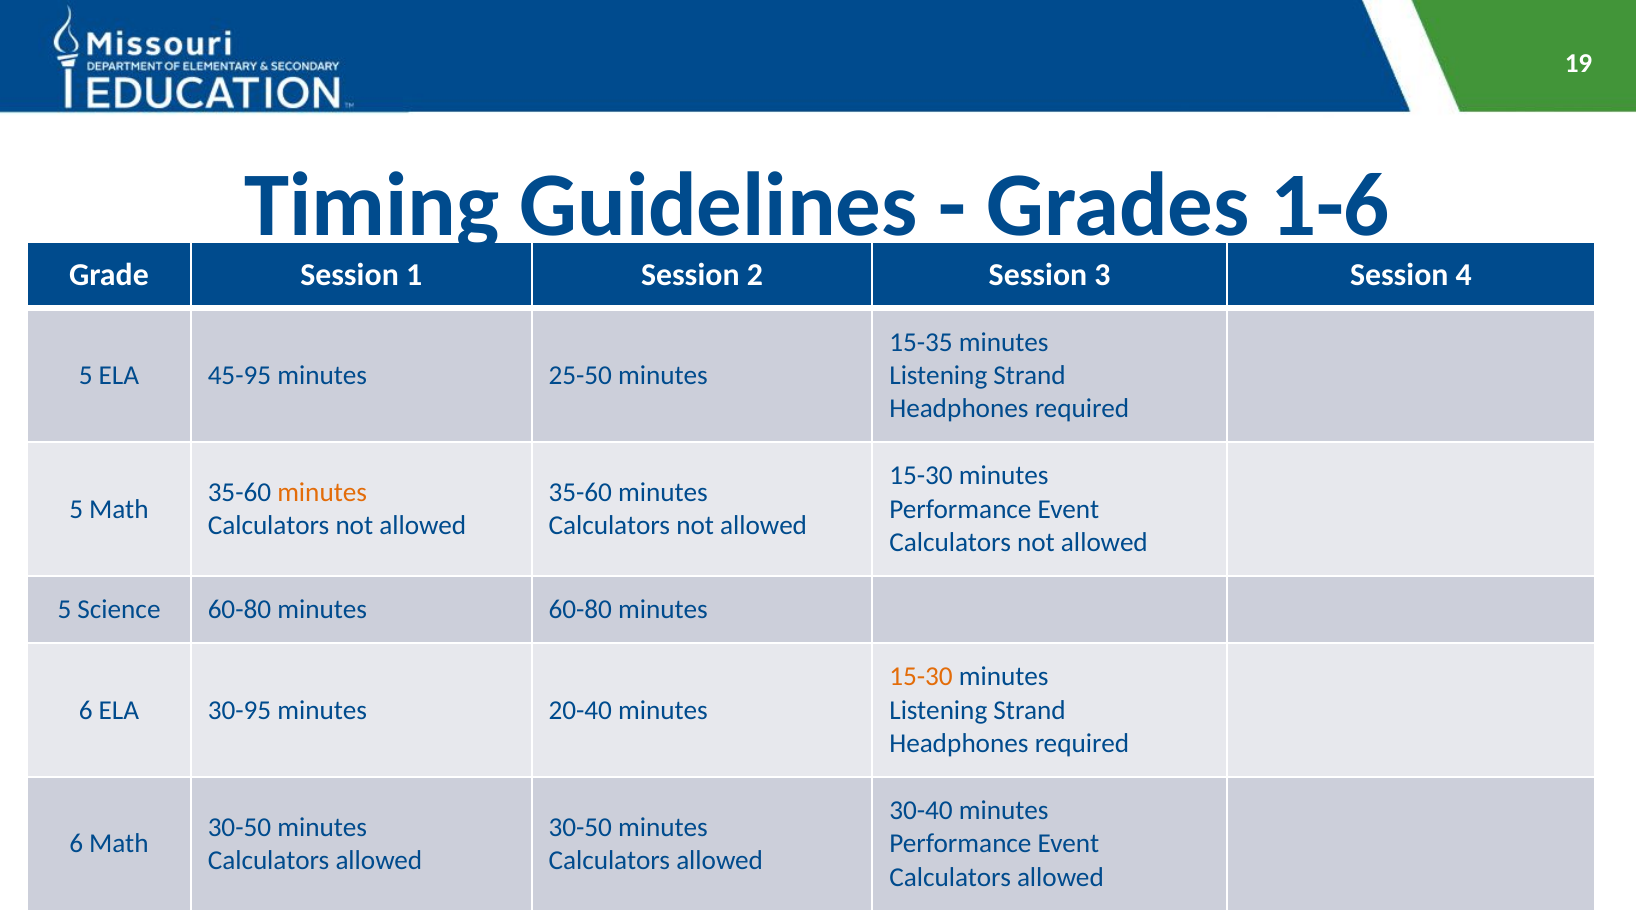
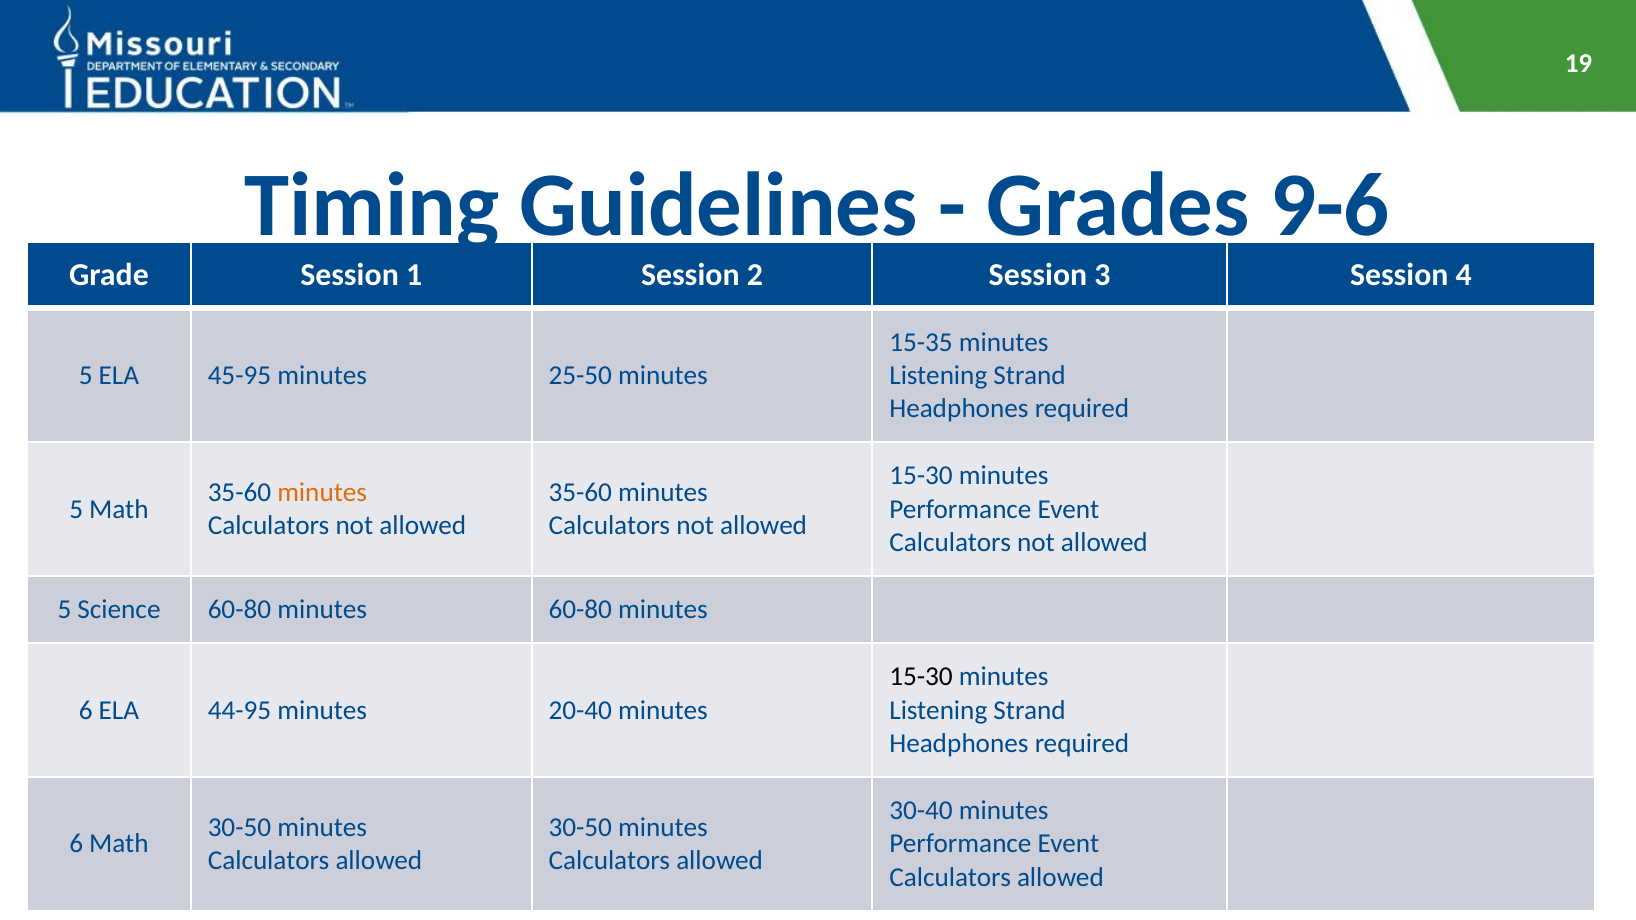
1-6: 1-6 -> 9-6 (1330, 206)
15-30 colour: orange -> black (921, 677)
30-95: 30-95 -> 44-95 (240, 710)
